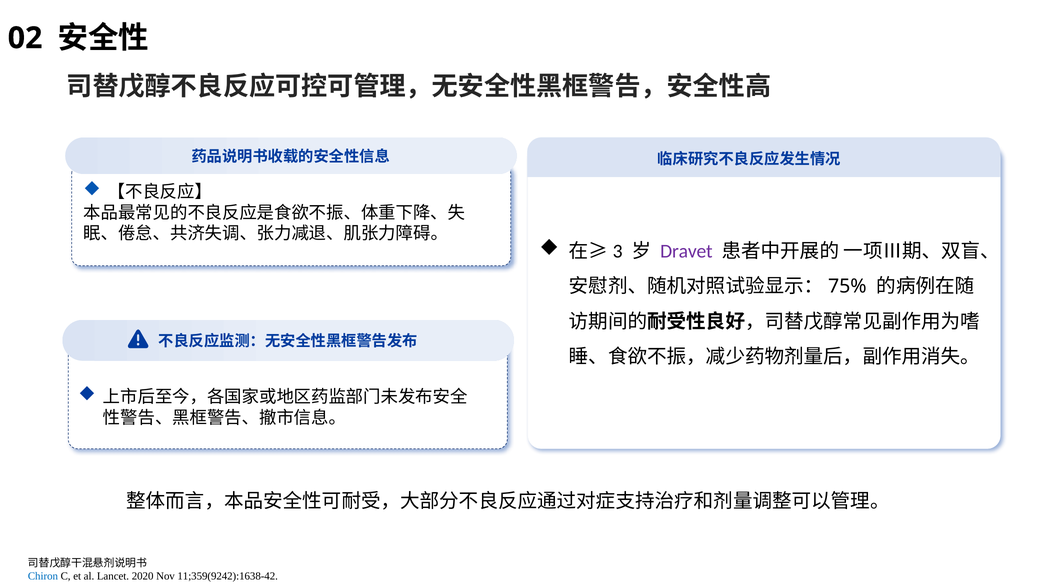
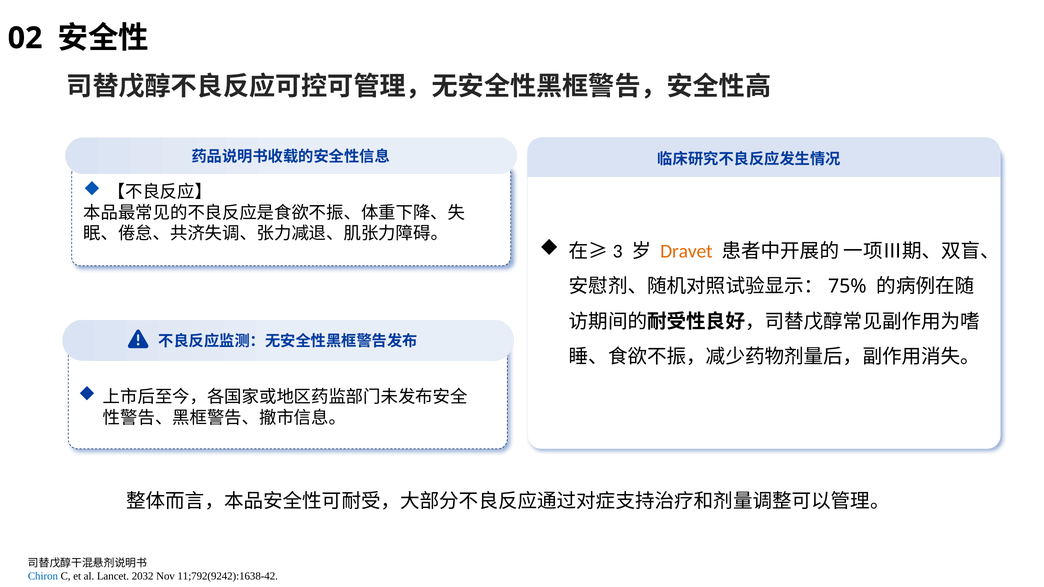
Dravet colour: purple -> orange (686, 251)
2020: 2020 -> 2032 (143, 576)
11;359(9242):1638-42: 11;359(9242):1638-42 -> 11;792(9242):1638-42 (228, 576)
